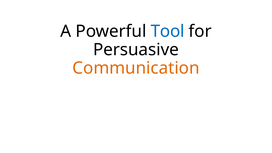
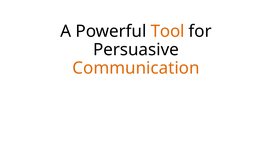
Tool colour: blue -> orange (168, 31)
